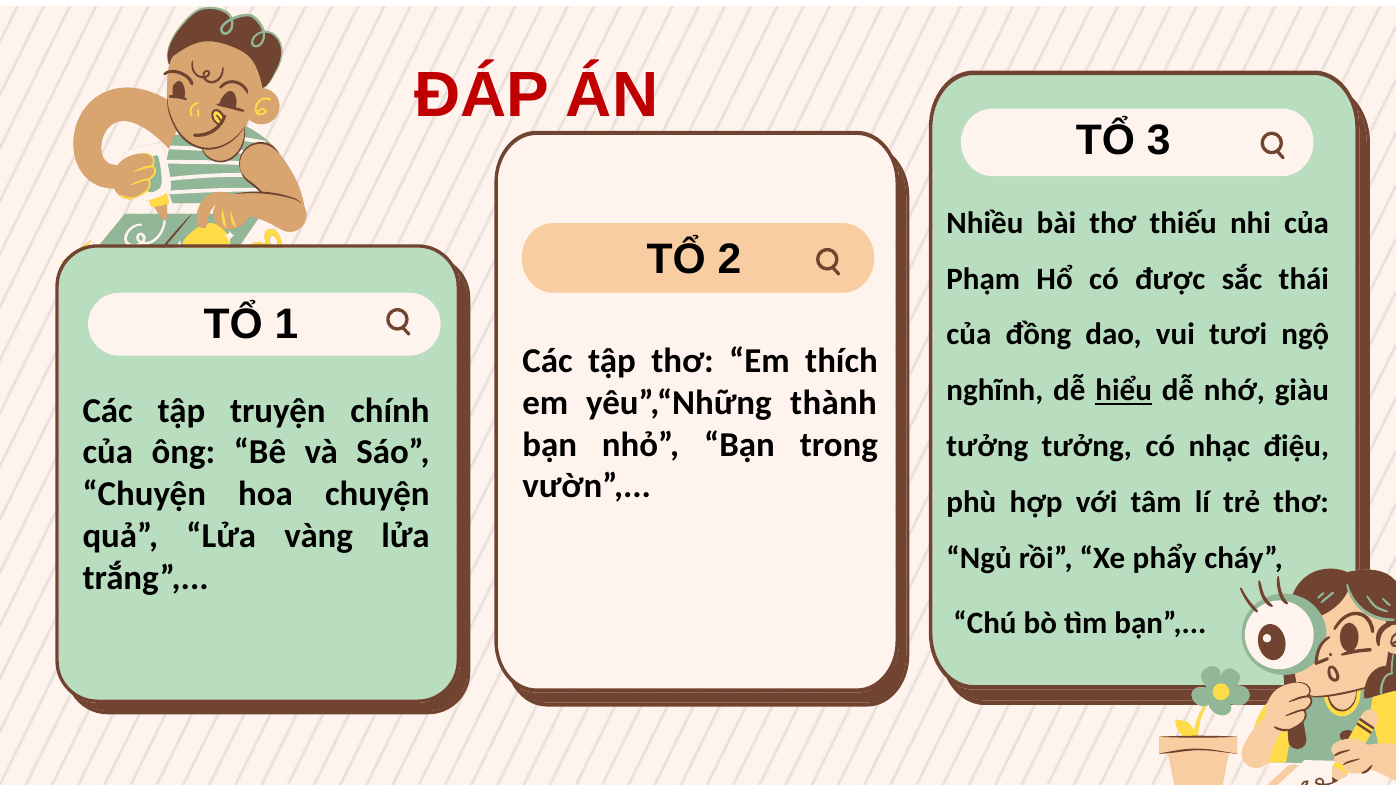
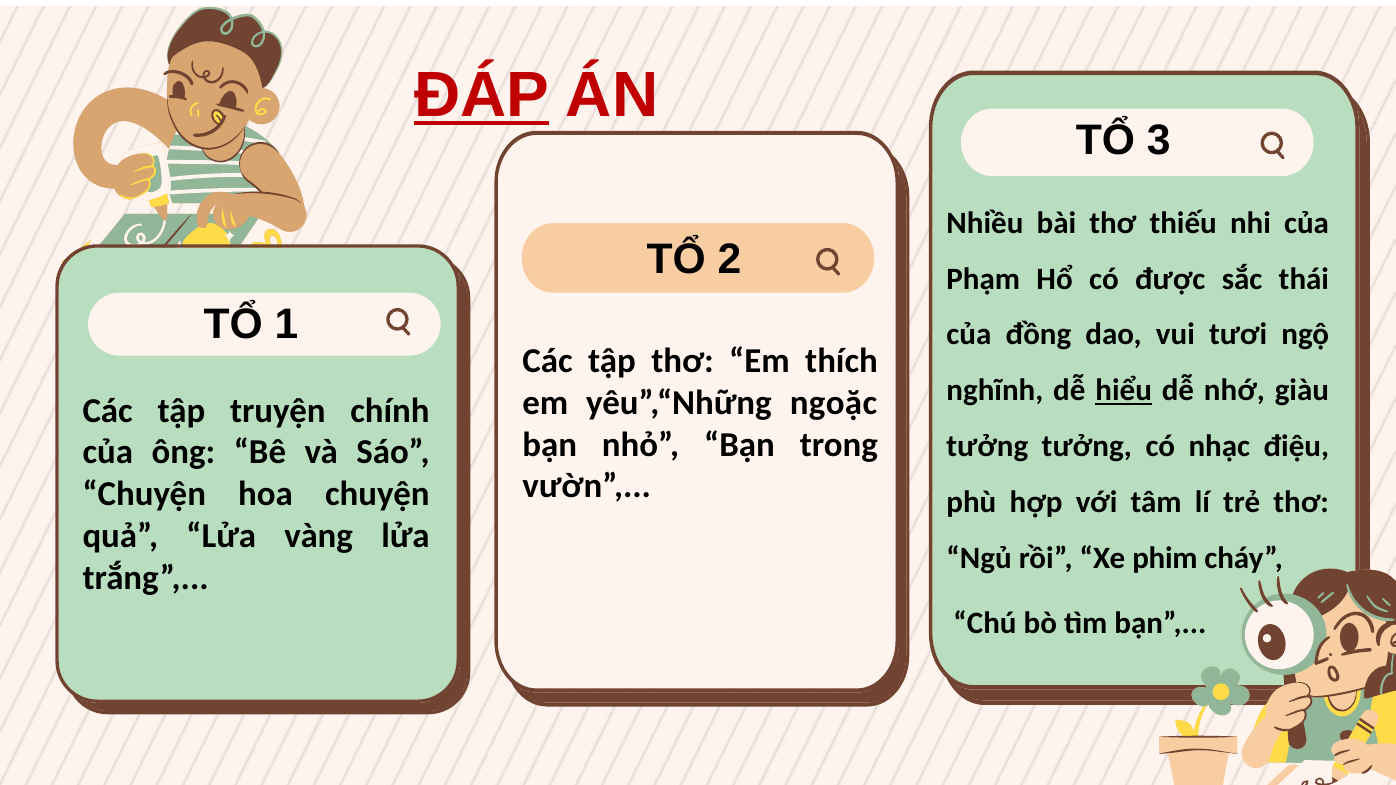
ĐÁP underline: none -> present (482, 96)
thành: thành -> ngoặc (834, 403)
phẩy: phẩy -> phim (1165, 558)
